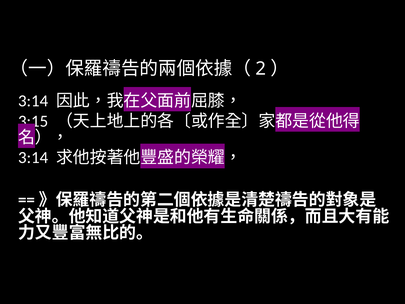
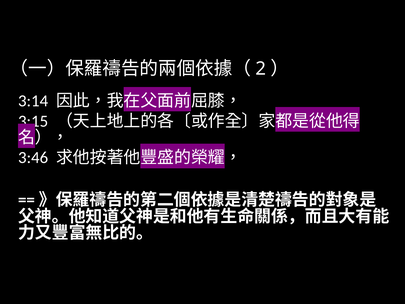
3:14: 3:14 -> 3:46 (33, 158)
